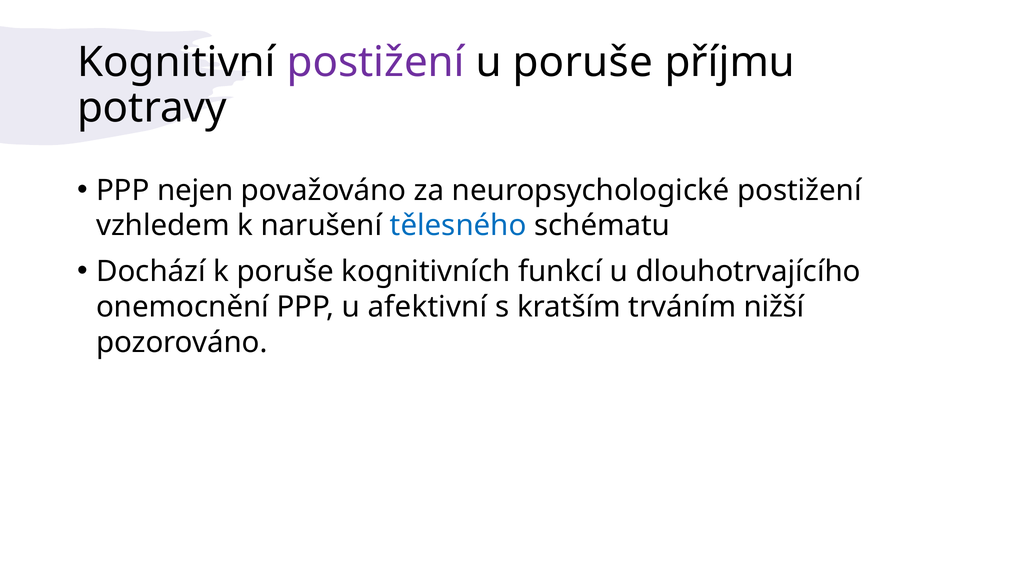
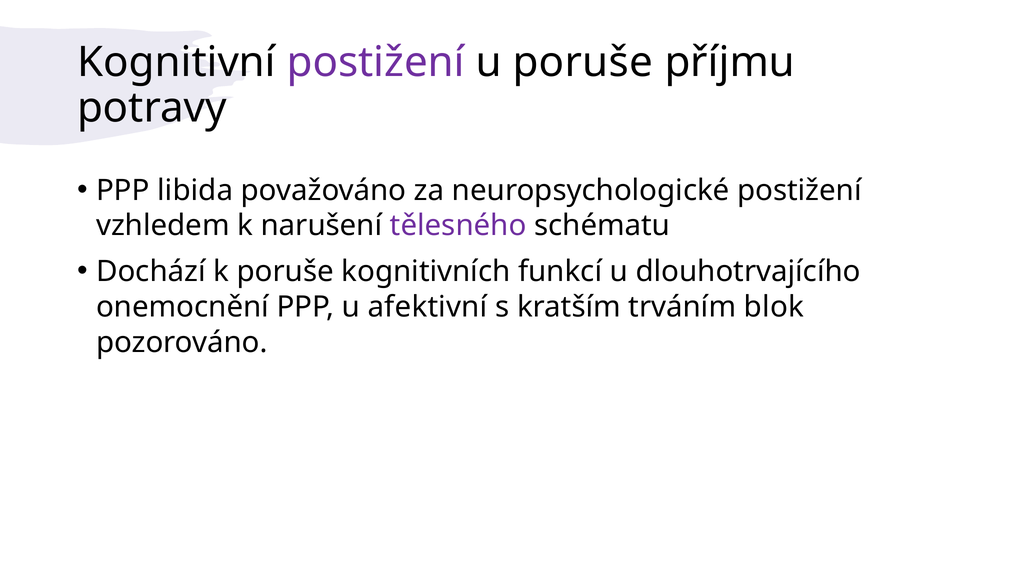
nejen: nejen -> libida (195, 190)
tělesného colour: blue -> purple (458, 226)
nižší: nižší -> blok (774, 307)
